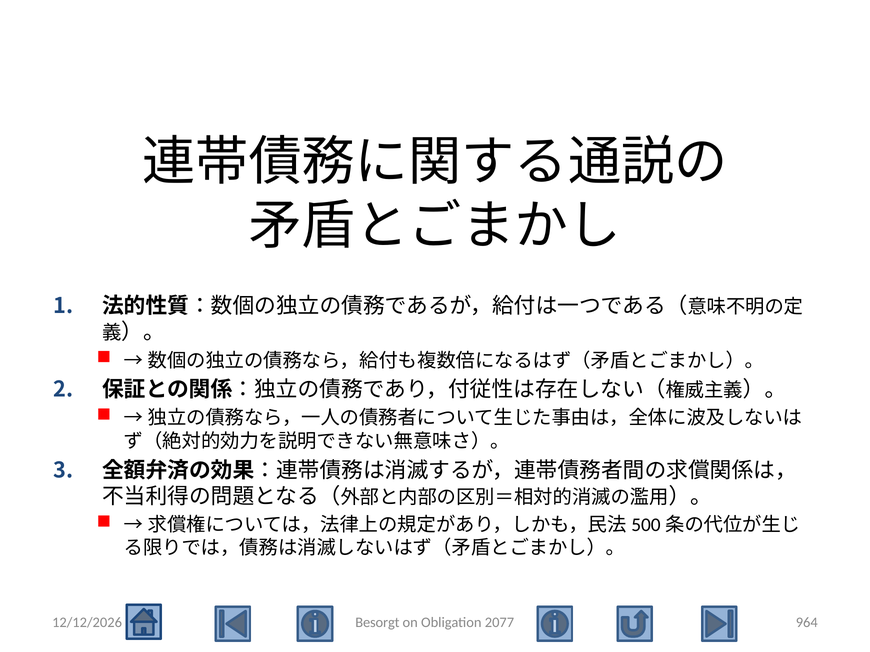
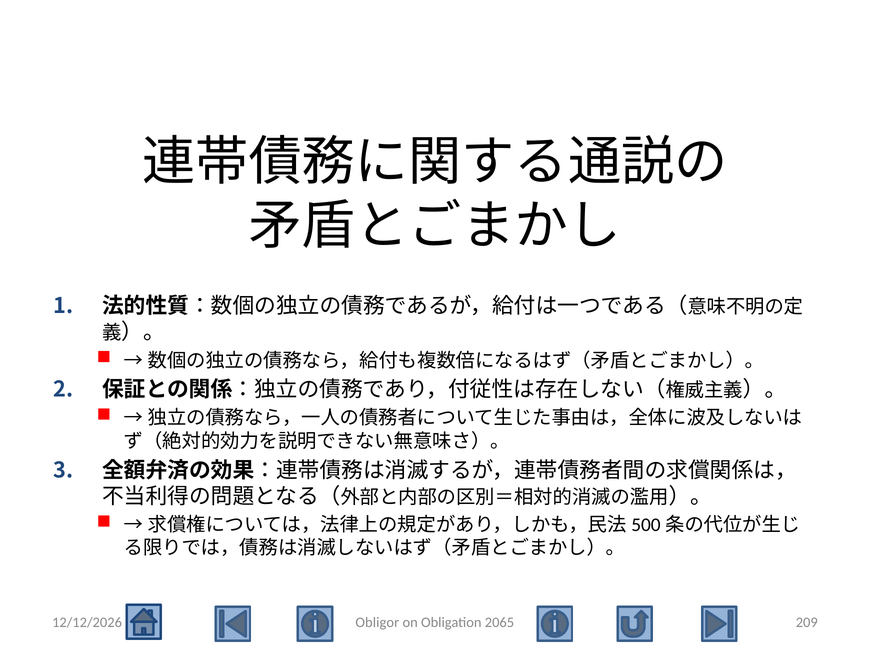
Besorgt: Besorgt -> Obligor (377, 623)
2077: 2077 -> 2065 (499, 623)
964: 964 -> 209 (807, 623)
